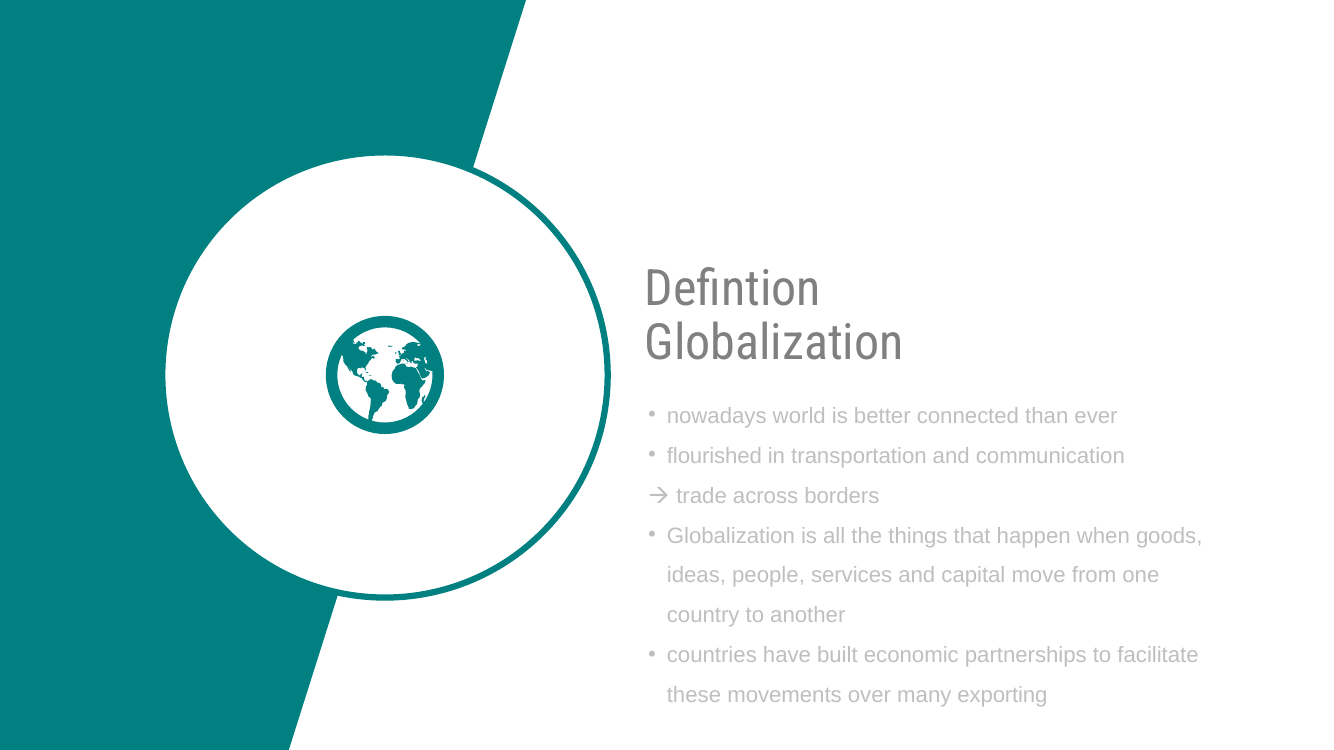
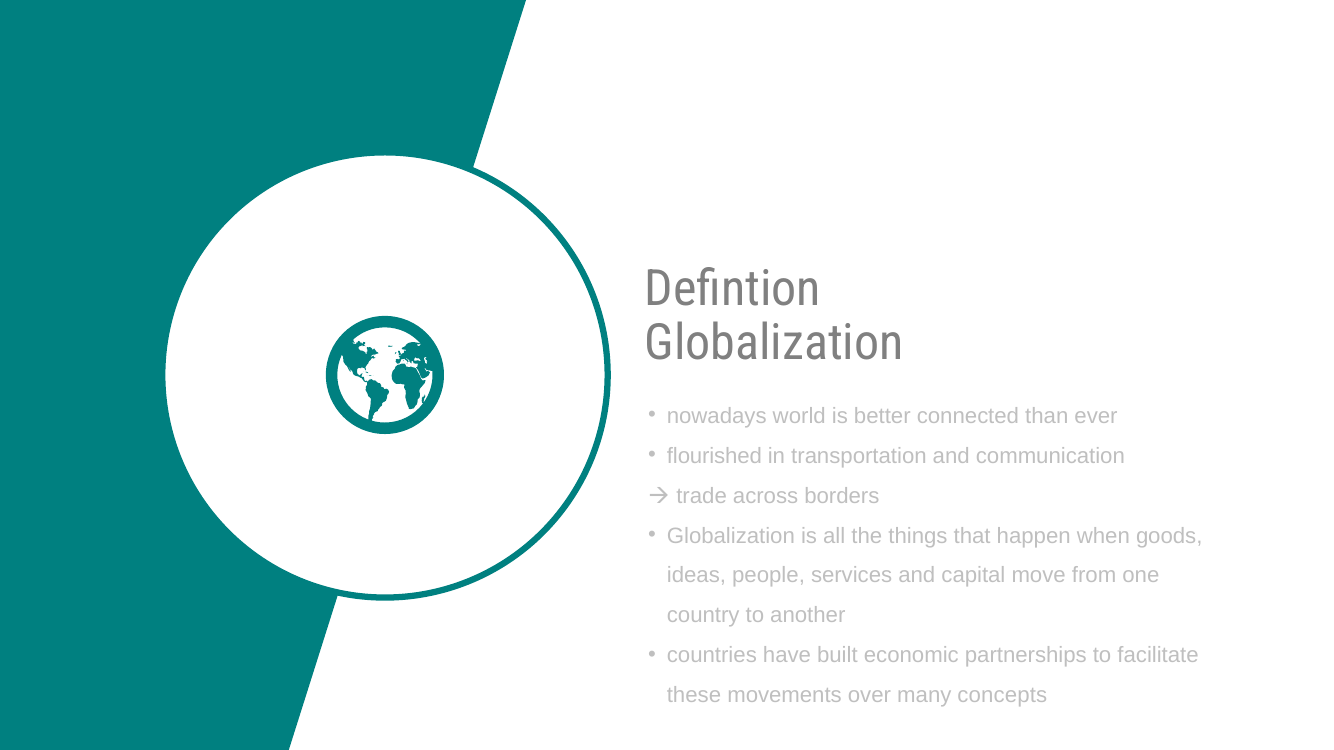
exporting: exporting -> concepts (1002, 696)
